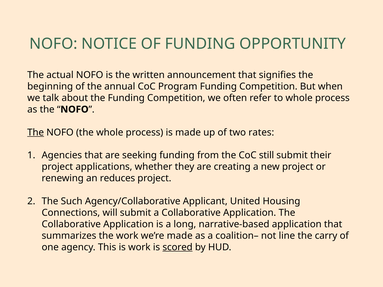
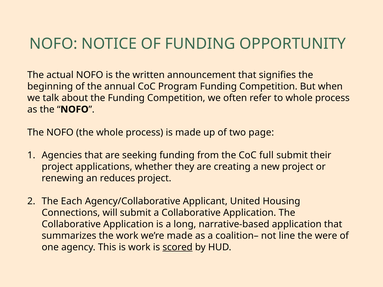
The underline: present -> none (36, 132)
rates: rates -> page (261, 132)
still: still -> full (266, 155)
Such: Such -> Each (72, 201)
carry: carry -> were (326, 236)
